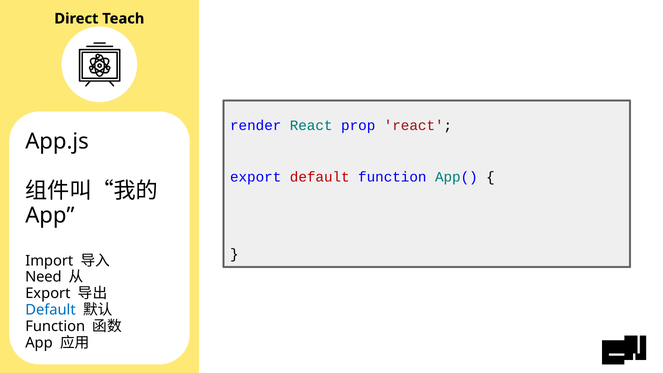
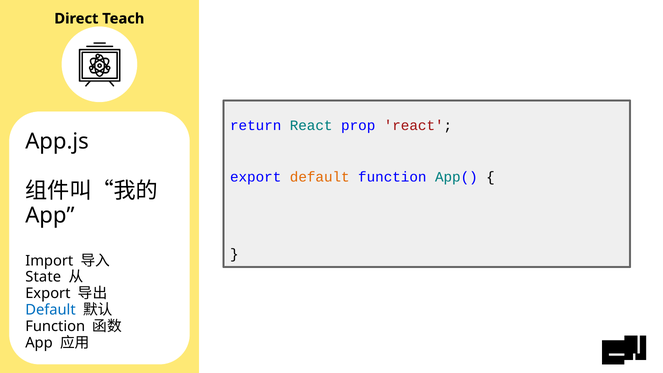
render: render -> return (256, 125)
default colour: red -> orange (320, 177)
Need: Need -> State (43, 277)
